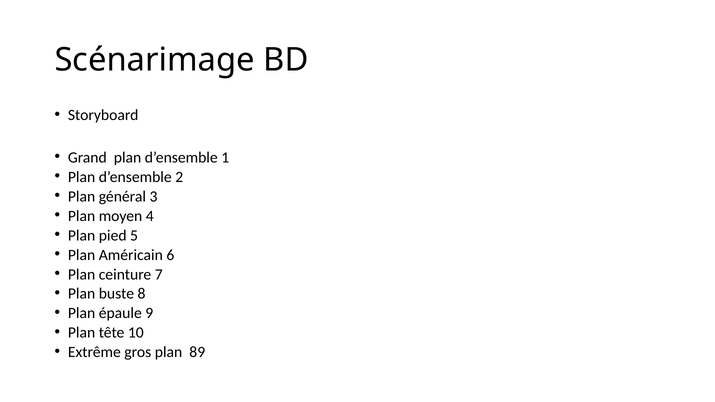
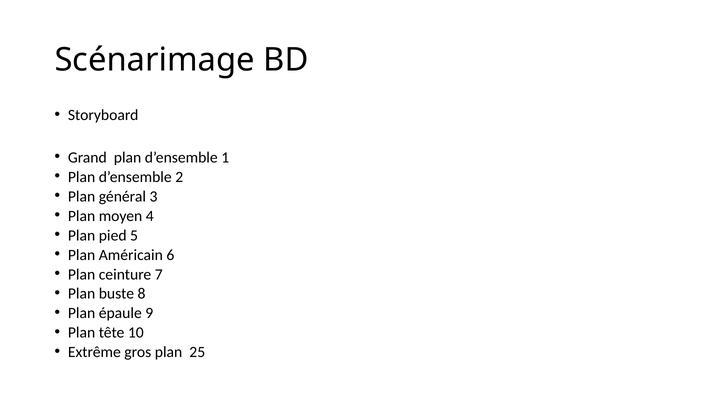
89: 89 -> 25 (197, 352)
